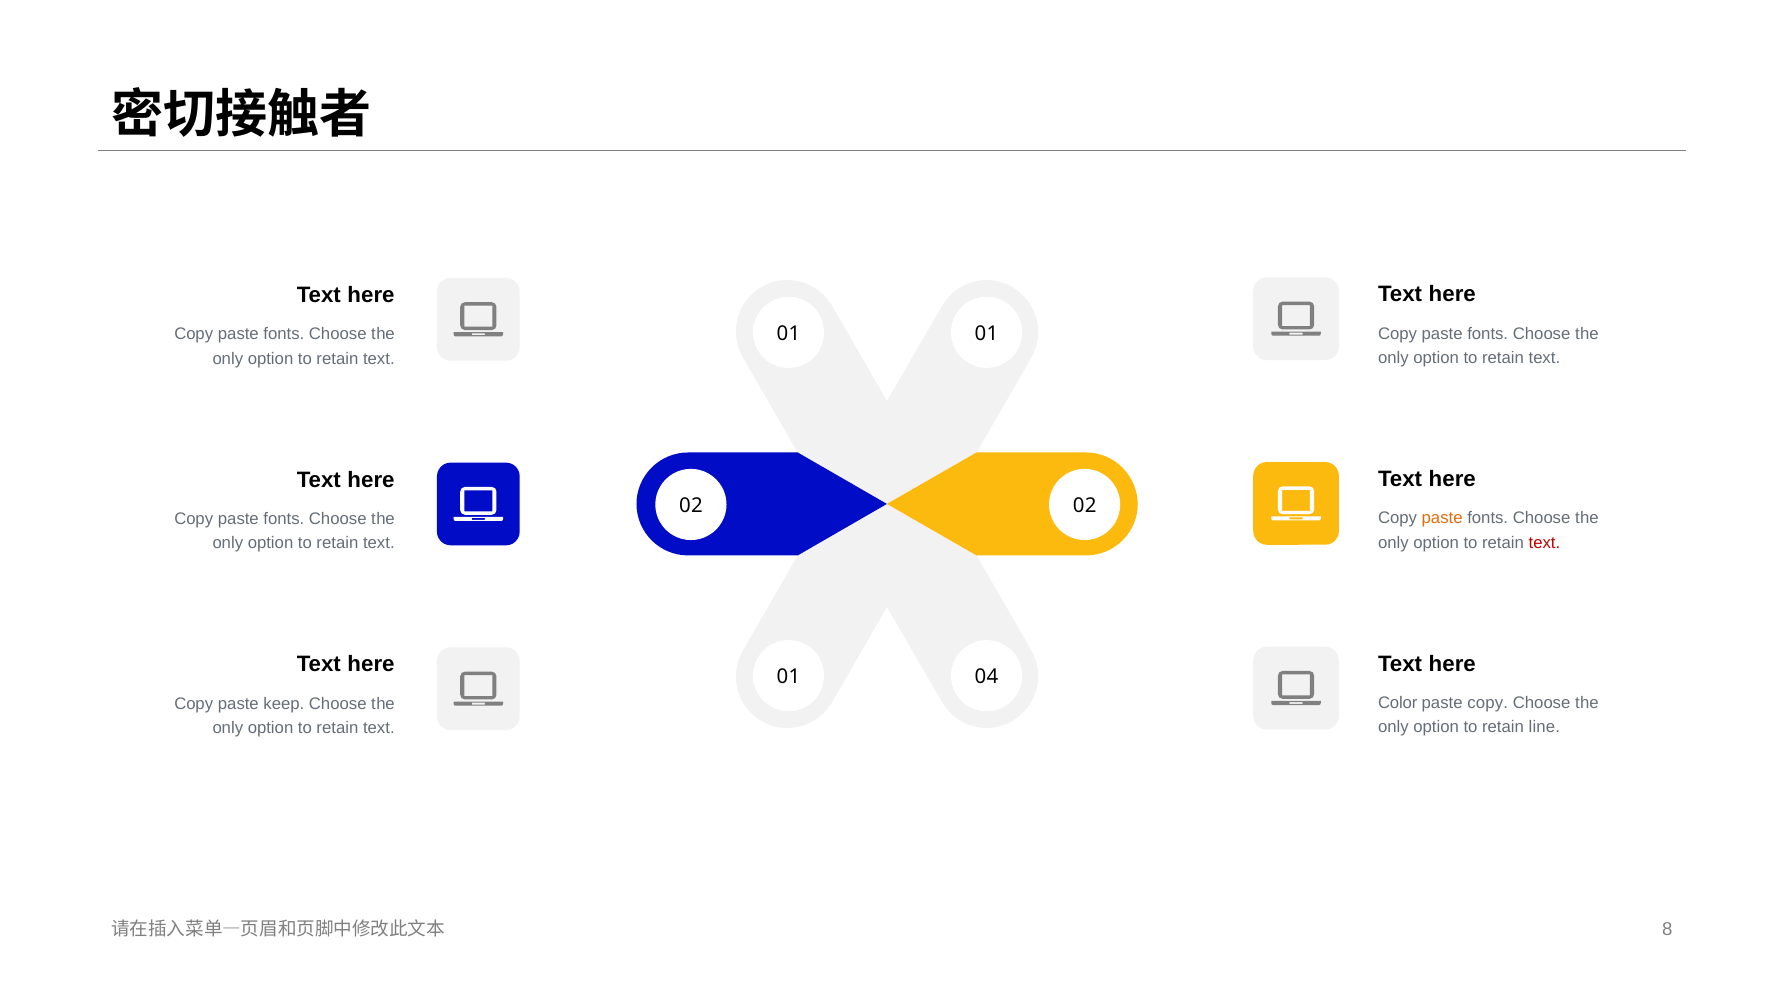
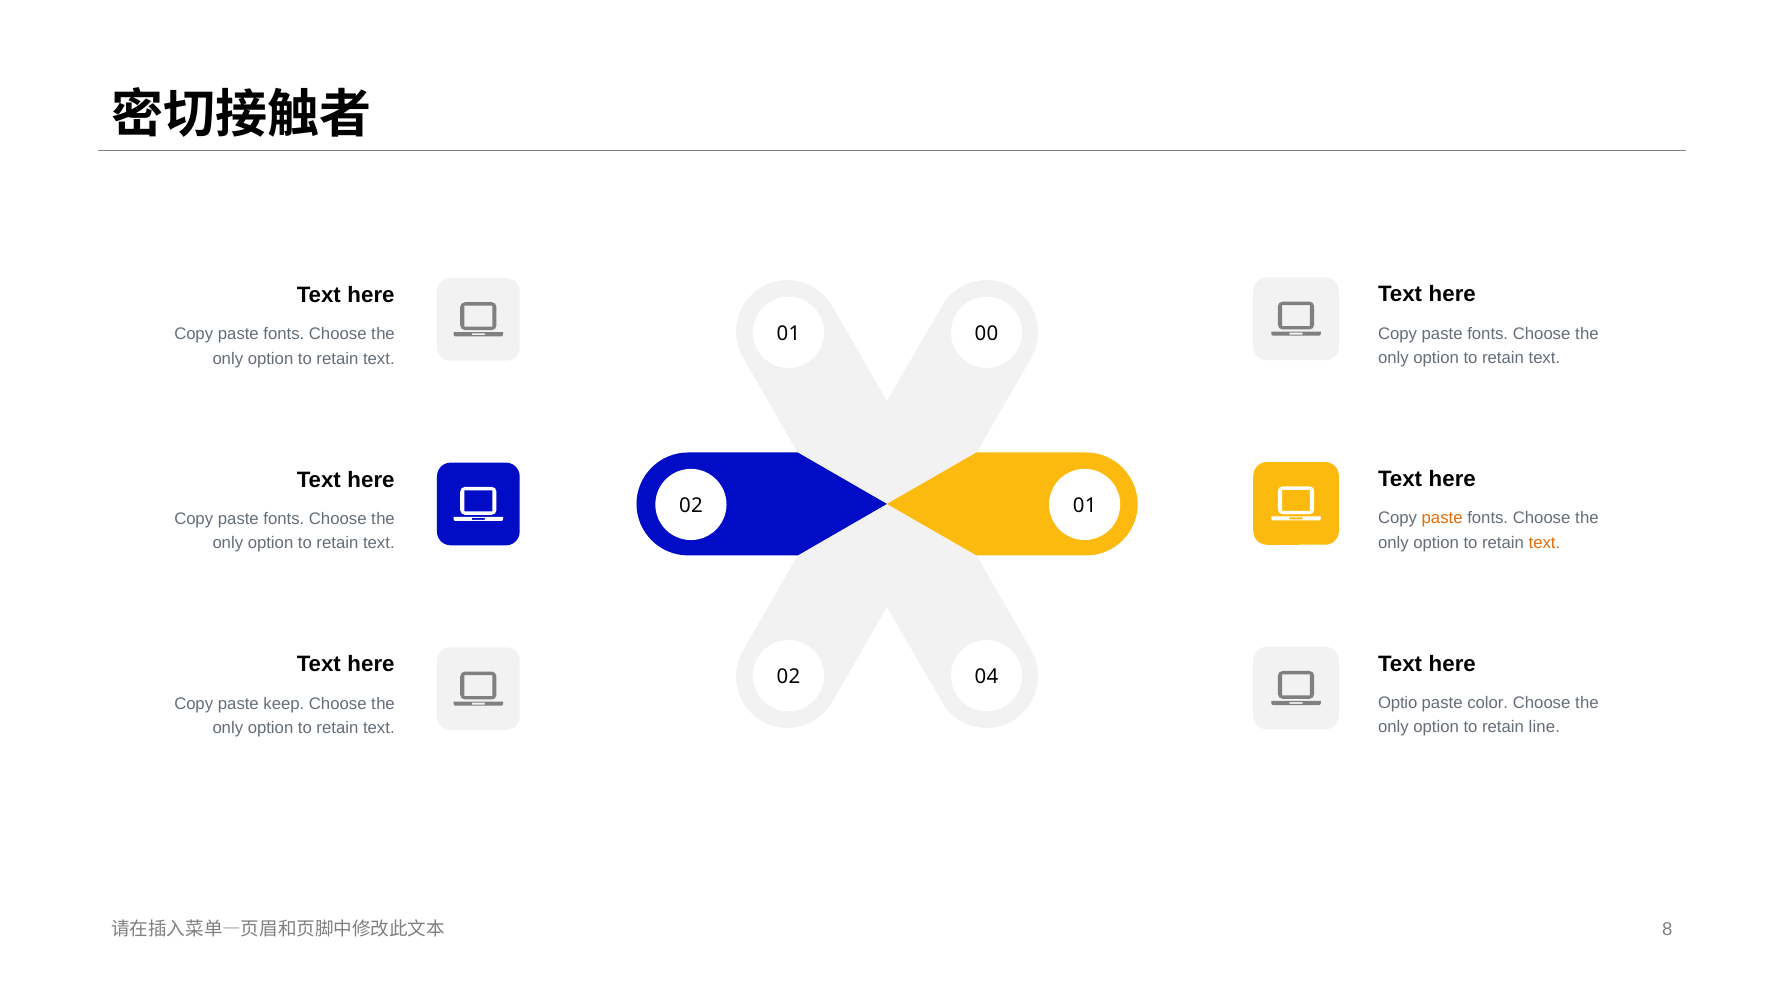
1: 1 -> 0 (993, 334)
2: 2 -> 1 (1091, 506)
text colour: red -> orange (1544, 543)
1: 1 -> 2 (795, 677)
Color: Color -> Optio (1398, 703)
paste copy: copy -> color (1488, 703)
